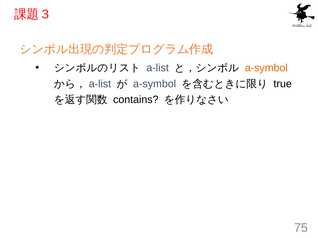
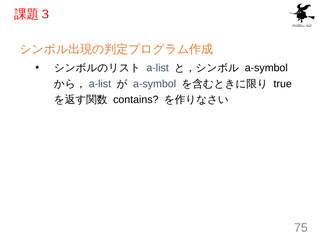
a-symbol colour: orange -> black (266, 68)
